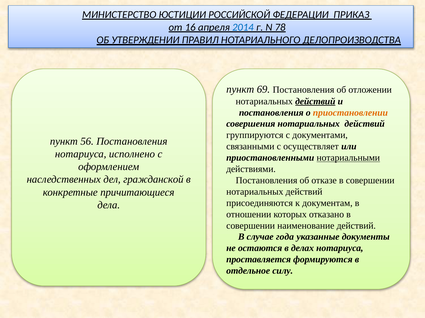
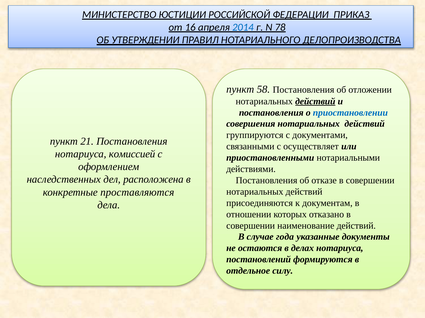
69: 69 -> 58 (263, 90)
приостановлении colour: orange -> blue (350, 113)
56: 56 -> 21 (87, 142)
исполнено: исполнено -> комиссией (132, 154)
нотариальными underline: present -> none (348, 158)
гражданской: гражданской -> расположена (153, 180)
причитающиеся: причитающиеся -> проставляются (137, 193)
проставляется: проставляется -> постановлений (259, 260)
